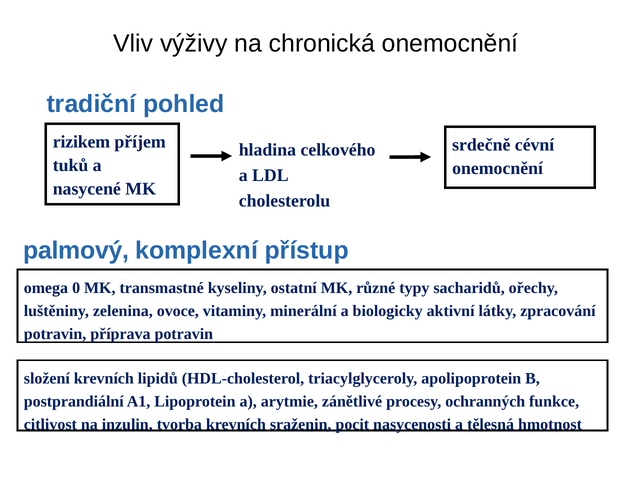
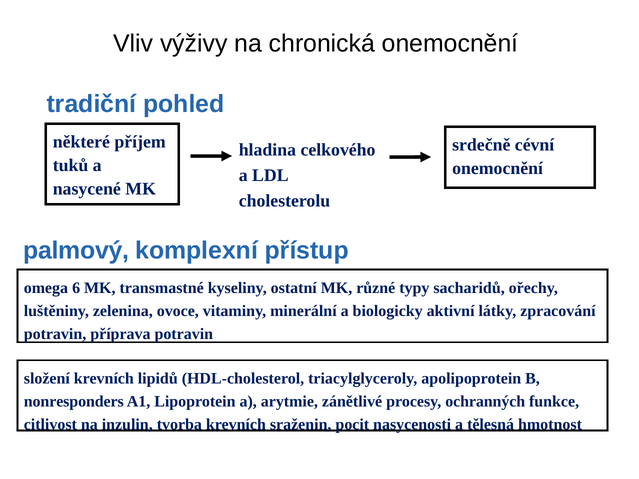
rizikem: rizikem -> některé (81, 142)
0: 0 -> 6 (76, 288)
postprandiální: postprandiální -> nonresponders (74, 402)
